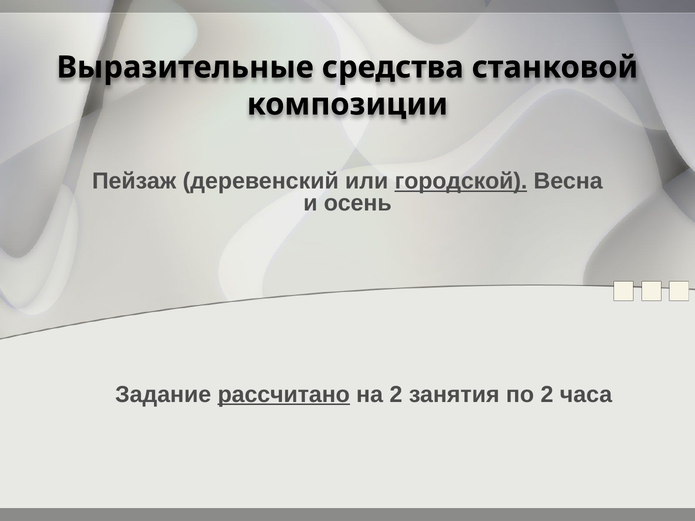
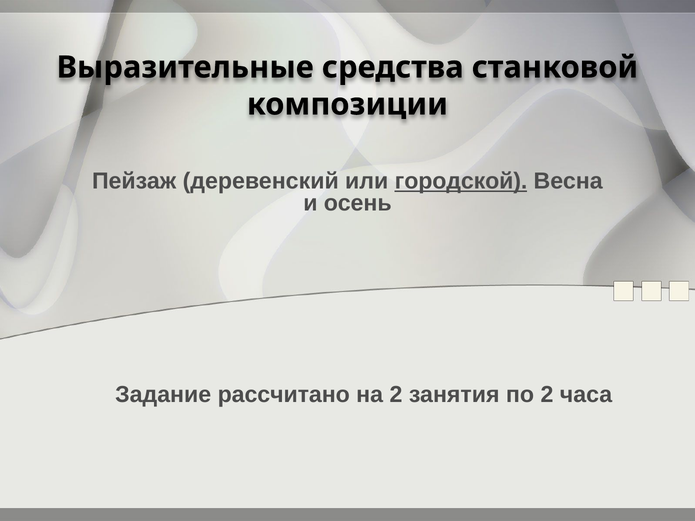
рассчитано underline: present -> none (284, 395)
